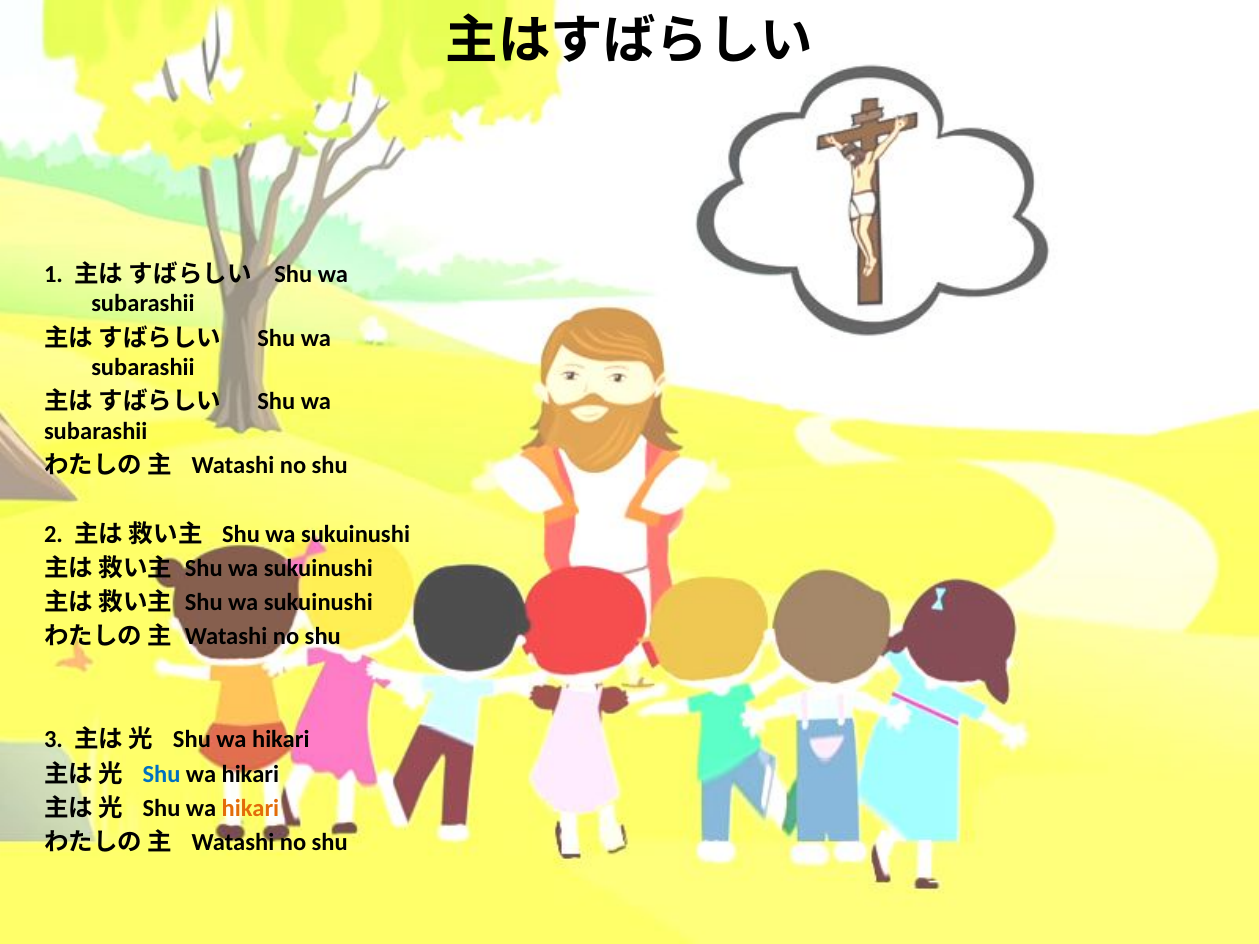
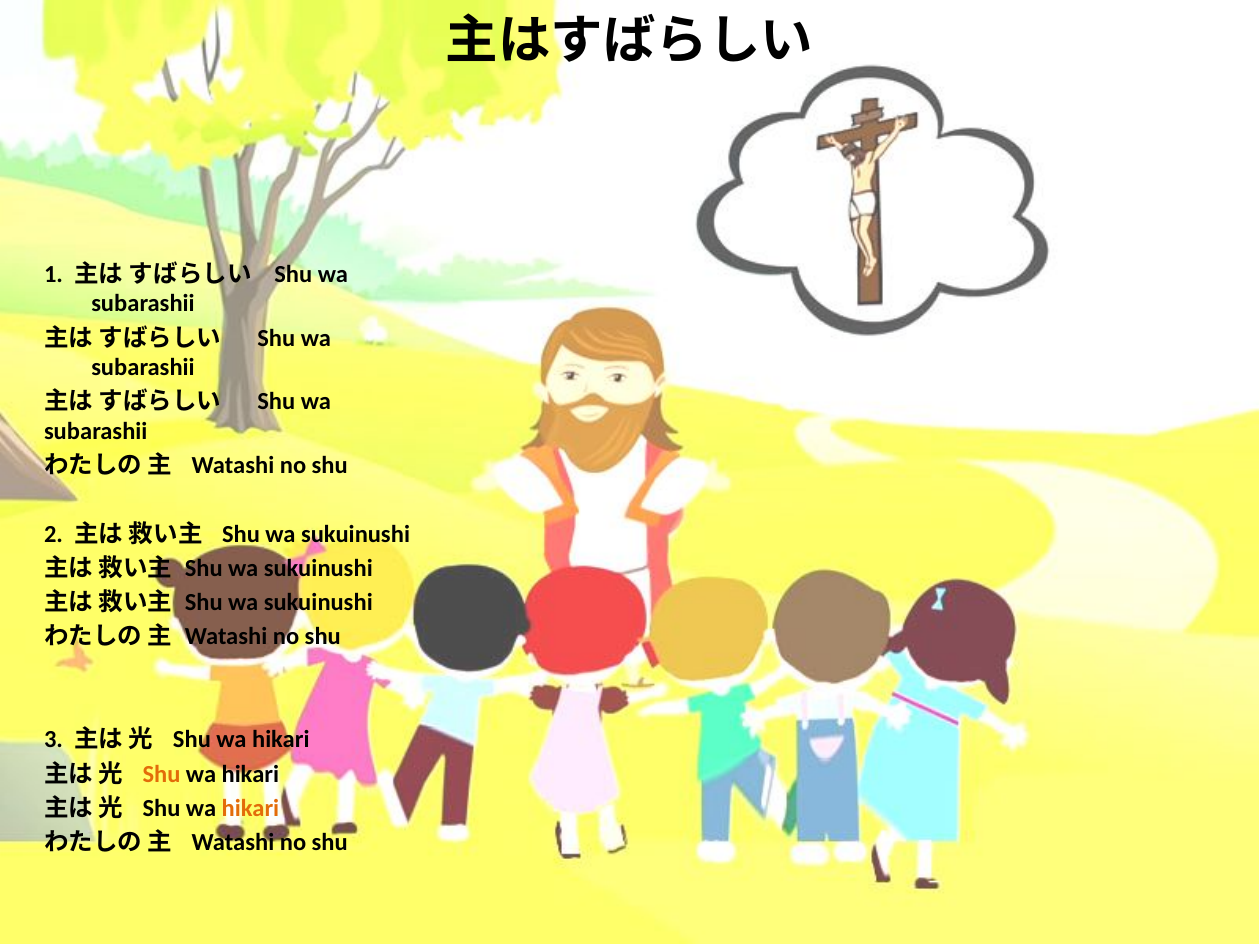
Shu colour: blue -> orange (162, 774)
